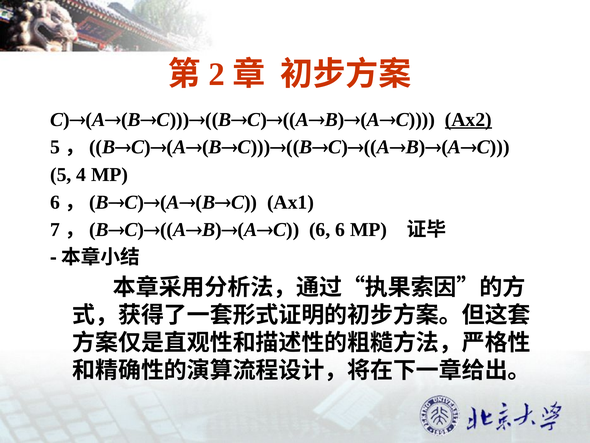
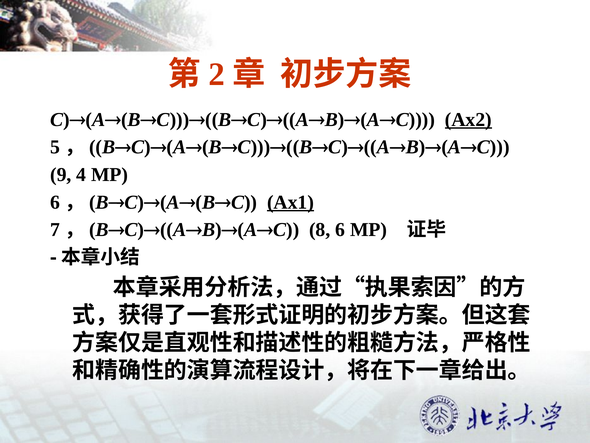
5: 5 -> 9 (61, 174)
Ax1 underline: none -> present (291, 202)
6: 6 -> 8 (320, 229)
